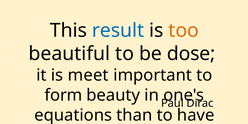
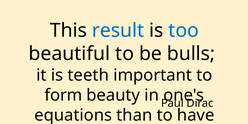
too colour: orange -> blue (184, 30)
dose: dose -> bulls (191, 54)
meet: meet -> teeth (88, 75)
